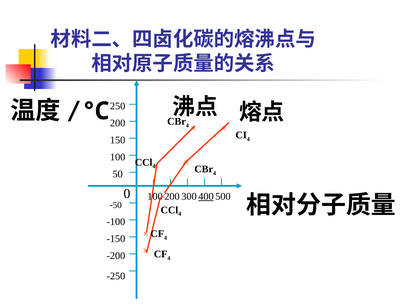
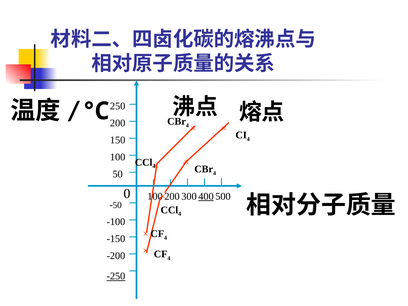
-250 underline: none -> present (116, 276)
